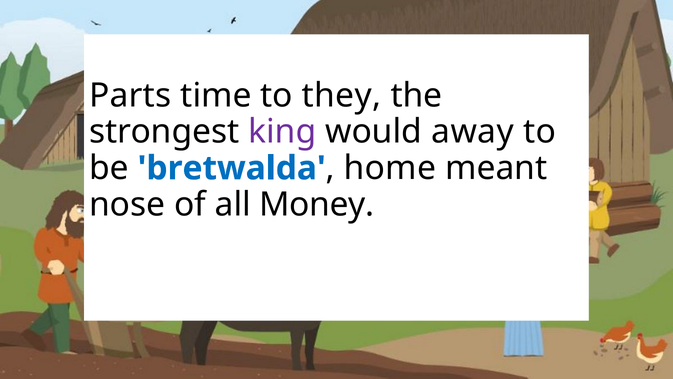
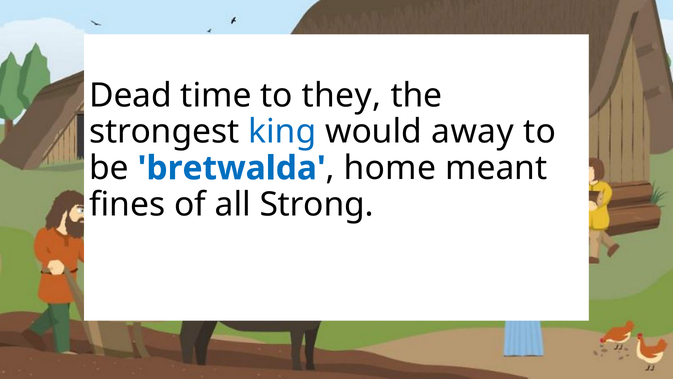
Parts: Parts -> Dead (130, 95)
king colour: purple -> blue (282, 132)
nose: nose -> fines (127, 204)
Money: Money -> Strong (317, 204)
